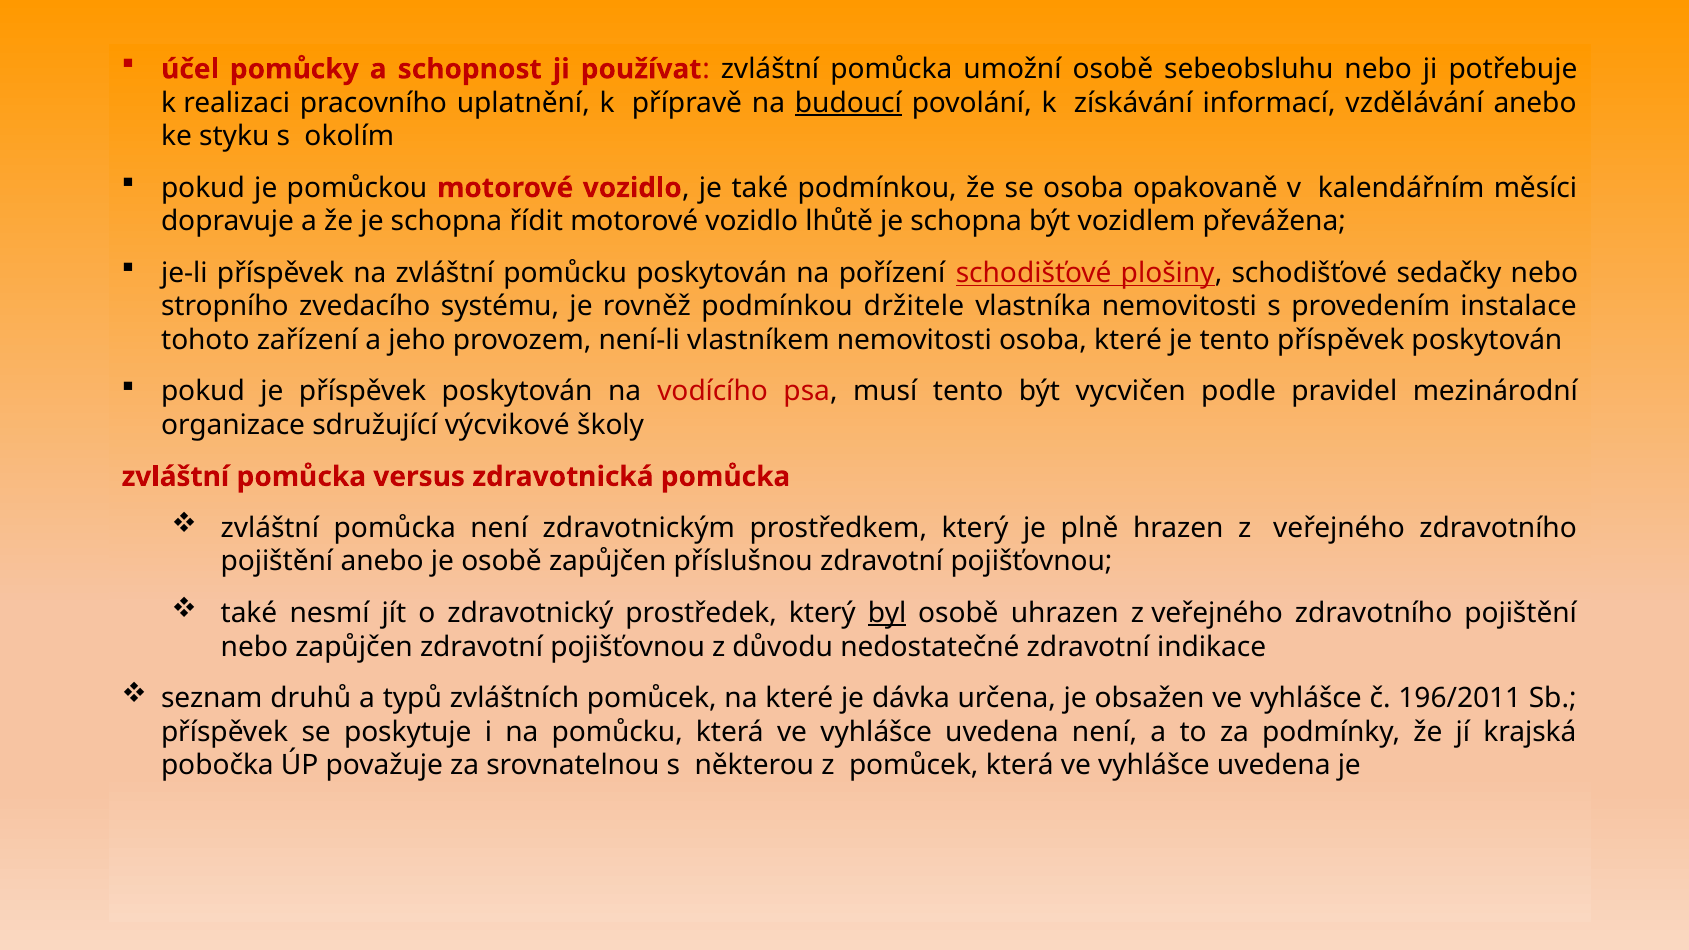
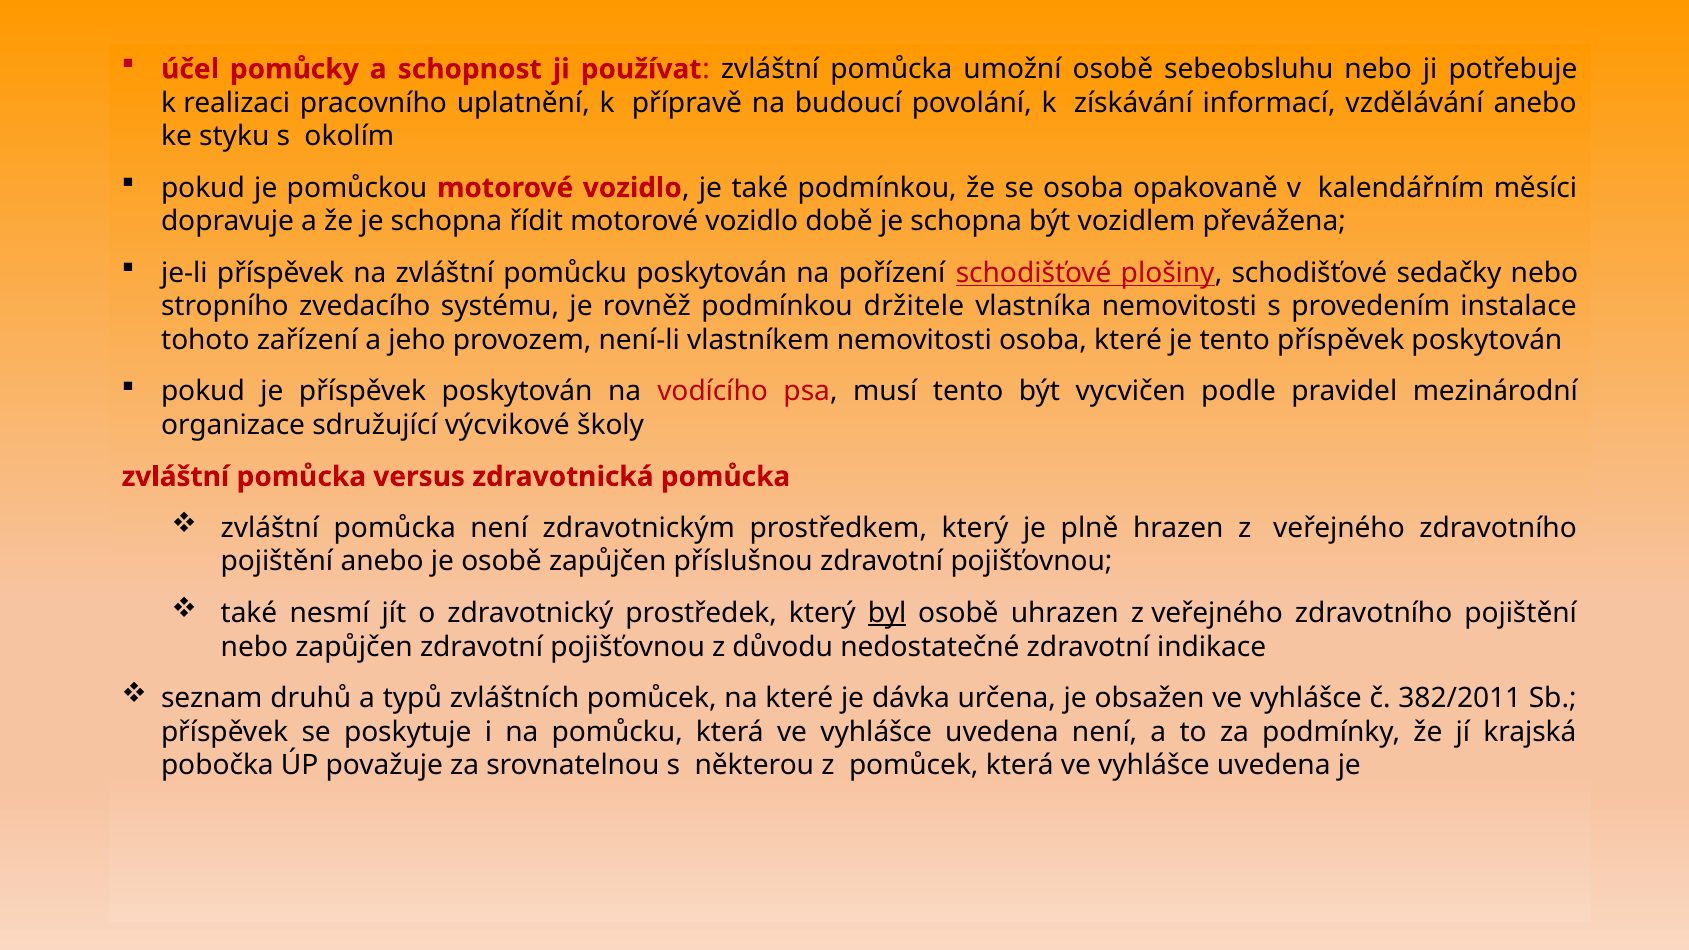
budoucí underline: present -> none (848, 103)
lhůtě: lhůtě -> době (839, 222)
196/2011: 196/2011 -> 382/2011 (1460, 698)
